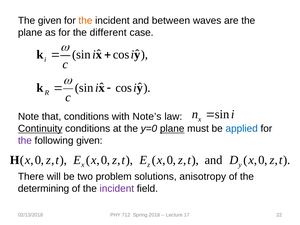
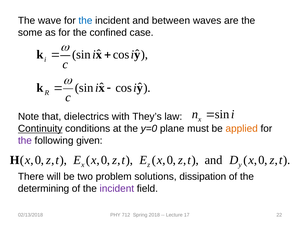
The given: given -> wave (50, 21)
the colour: orange -> blue (85, 21)
plane: plane -> some (30, 33)
different: different -> confined (108, 33)
that conditions: conditions -> dielectrics (87, 117)
Note’s: Note’s -> They’s (147, 117)
plane underline: present -> none (172, 129)
applied colour: blue -> orange (242, 129)
anisotropy: anisotropy -> dissipation (203, 177)
